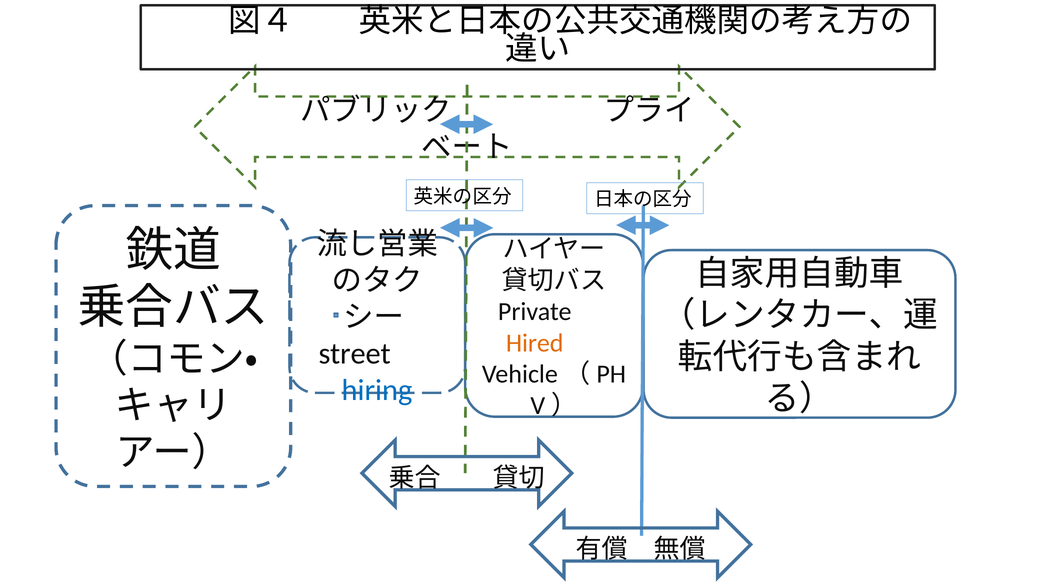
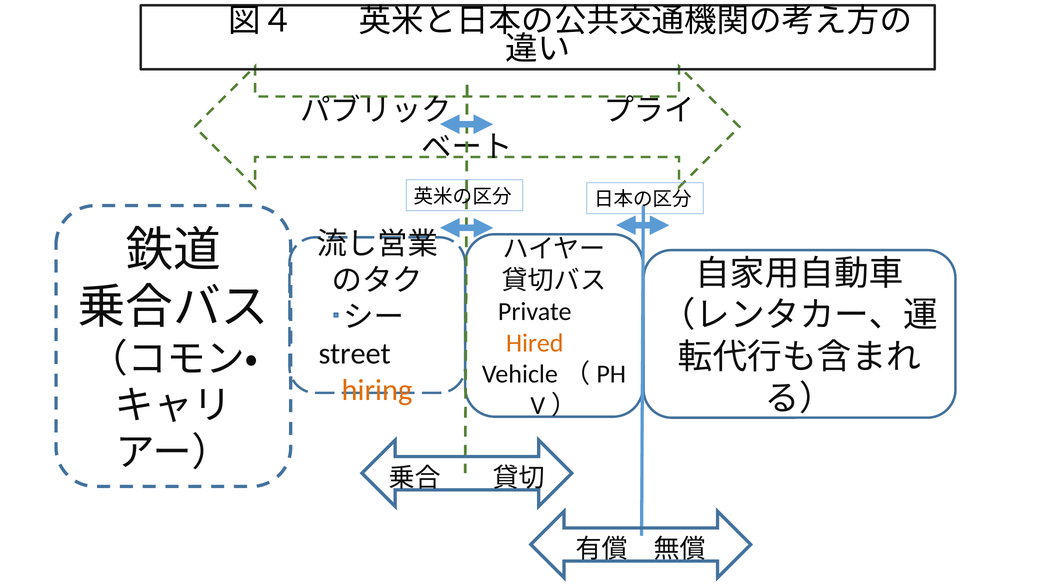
hiring colour: blue -> orange (377, 390)
